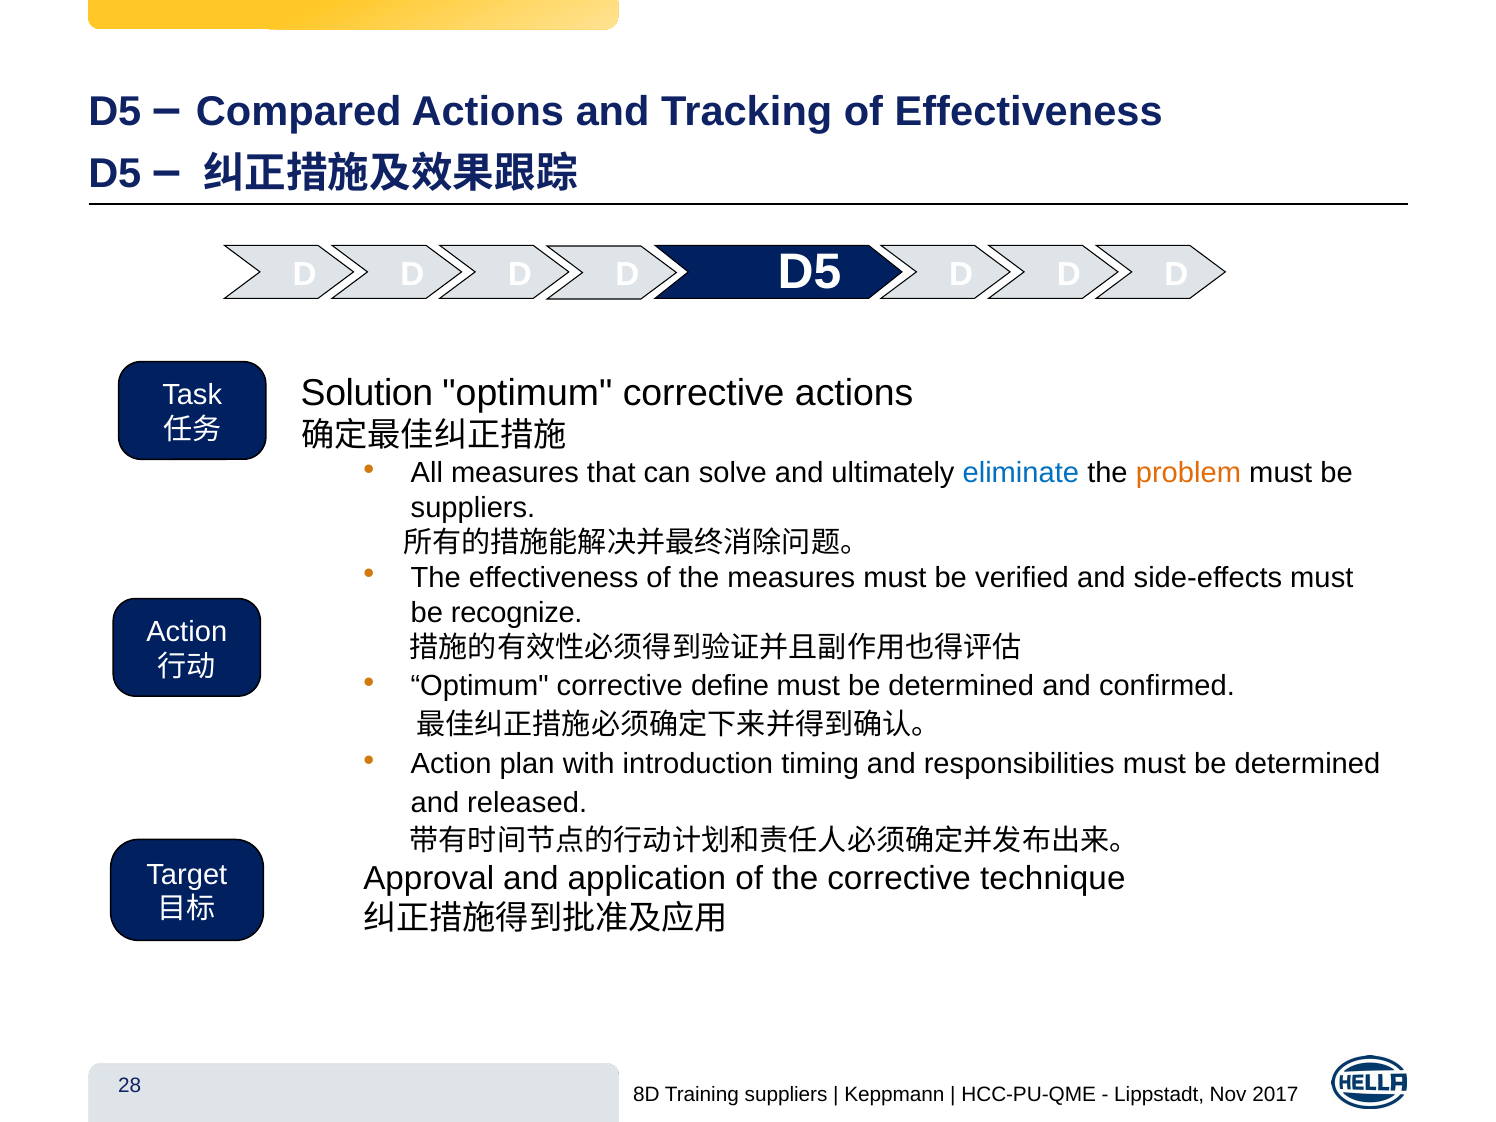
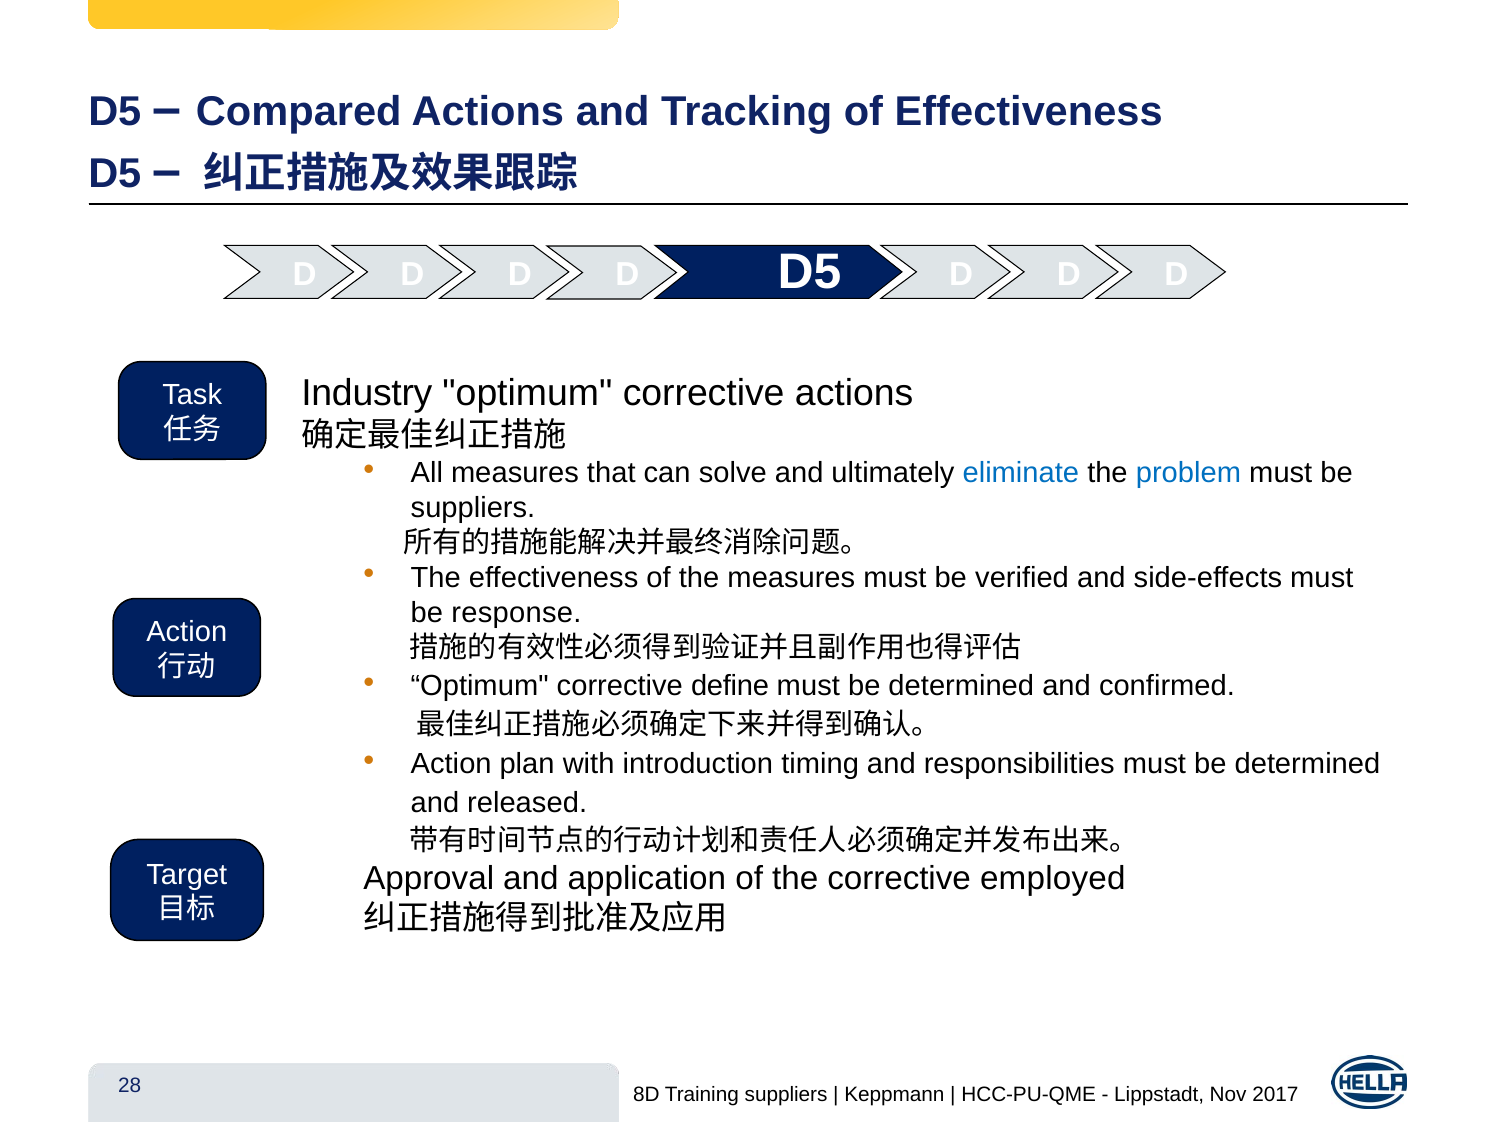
Solution: Solution -> Industry (367, 394)
problem colour: orange -> blue (1188, 473)
recognize: recognize -> response (516, 613)
technique: technique -> employed (1053, 879)
